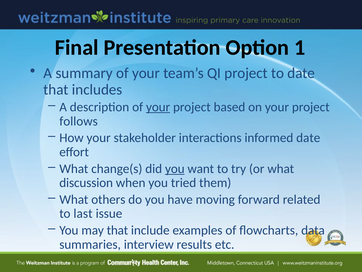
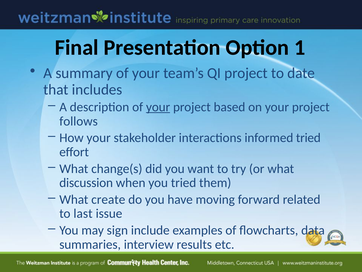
informed date: date -> tried (308, 138)
you underline: present -> none (175, 168)
others: others -> create (108, 199)
may that: that -> sign (117, 230)
